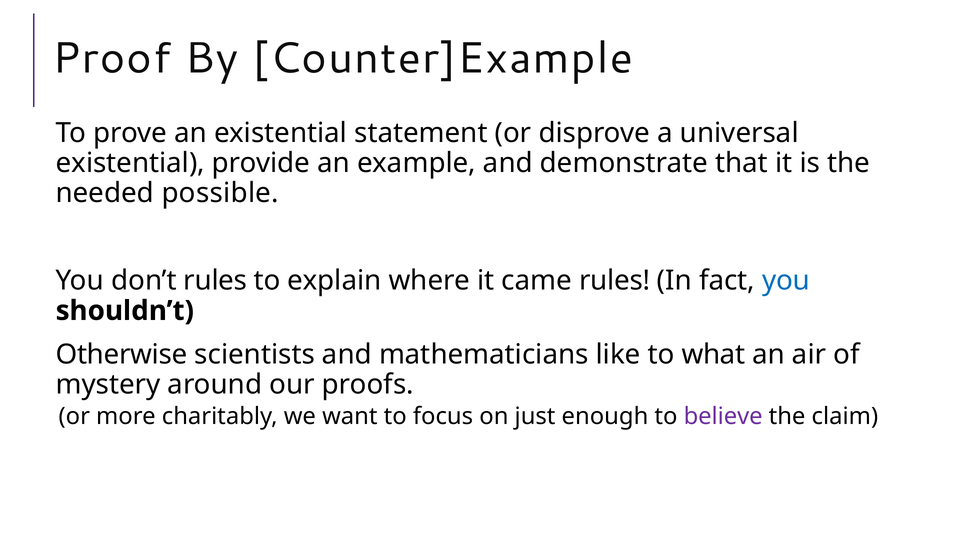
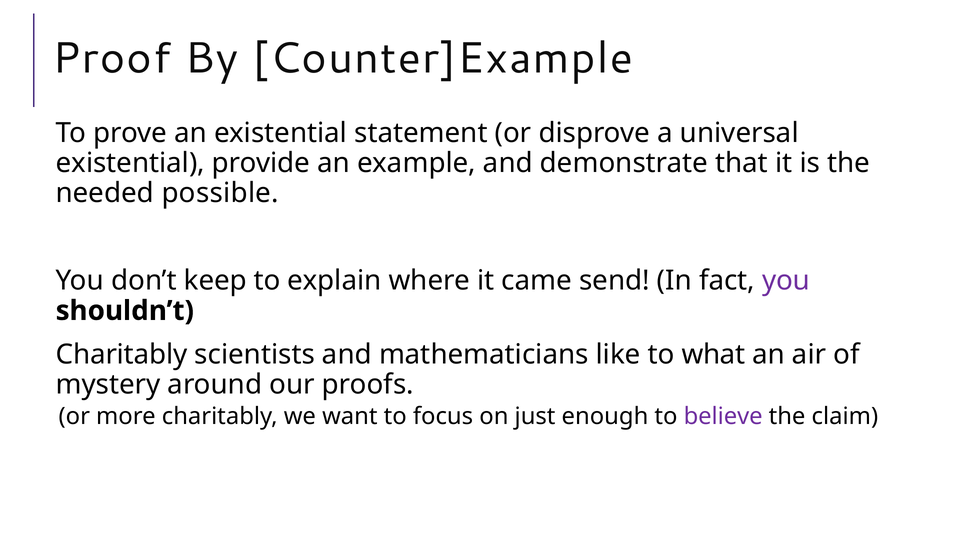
don’t rules: rules -> keep (215, 281)
came rules: rules -> send (614, 281)
you colour: blue -> purple (786, 281)
Otherwise: Otherwise -> Charitably (122, 355)
